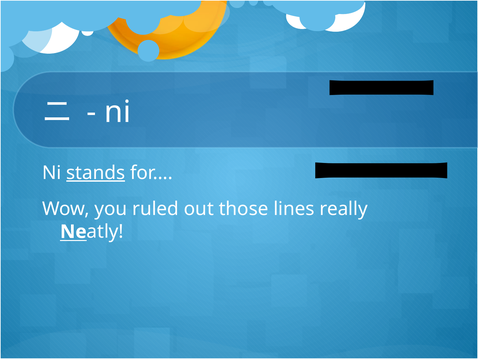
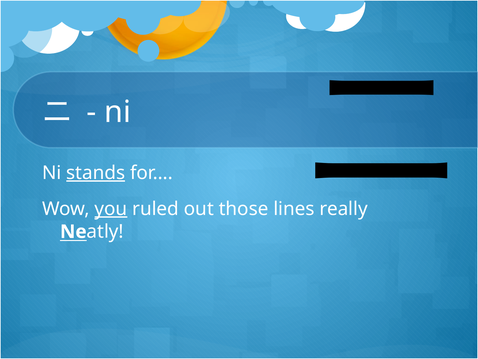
you underline: none -> present (111, 209)
